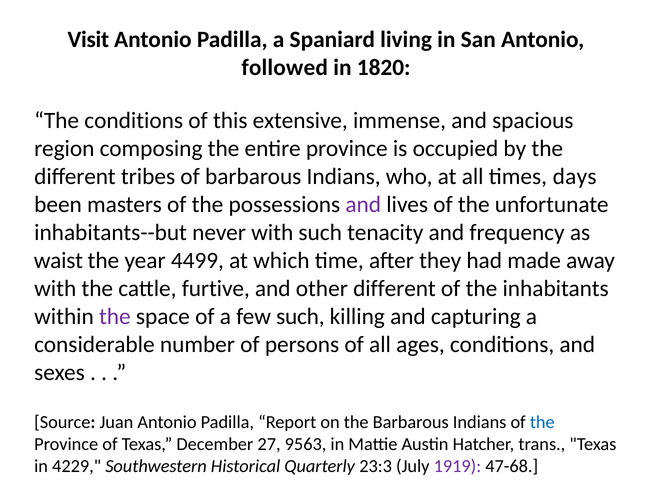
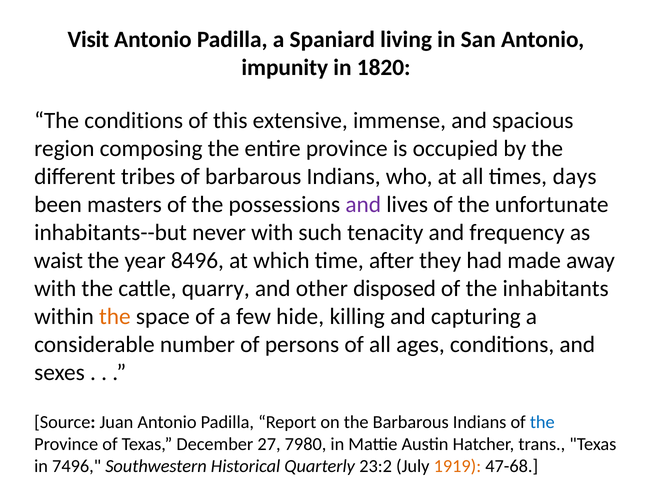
followed: followed -> impunity (285, 67)
4499: 4499 -> 8496 (197, 261)
furtive: furtive -> quarry (216, 289)
other different: different -> disposed (395, 289)
the colour: purple -> orange (115, 317)
few such: such -> hide (300, 317)
9563: 9563 -> 7980 (306, 444)
4229: 4229 -> 7496 (77, 466)
23:3: 23:3 -> 23:2 (376, 466)
1919 colour: purple -> orange (457, 466)
